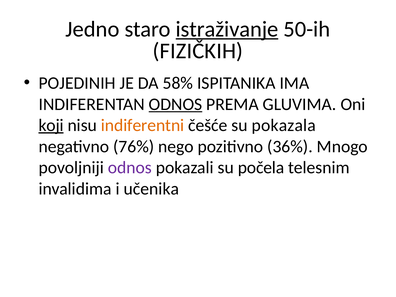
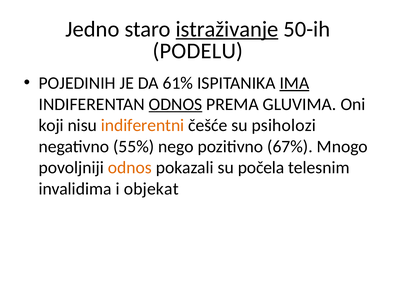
FIZIČKIH: FIZIČKIH -> PODELU (198, 51)
58%: 58% -> 61% (178, 83)
IMA underline: none -> present (294, 83)
koji underline: present -> none (51, 125)
pokazala: pokazala -> psiholozi (284, 125)
76%: 76% -> 55% (134, 146)
36%: 36% -> 67% (290, 146)
odnos colour: purple -> orange (130, 168)
učenika: učenika -> objekat (151, 189)
